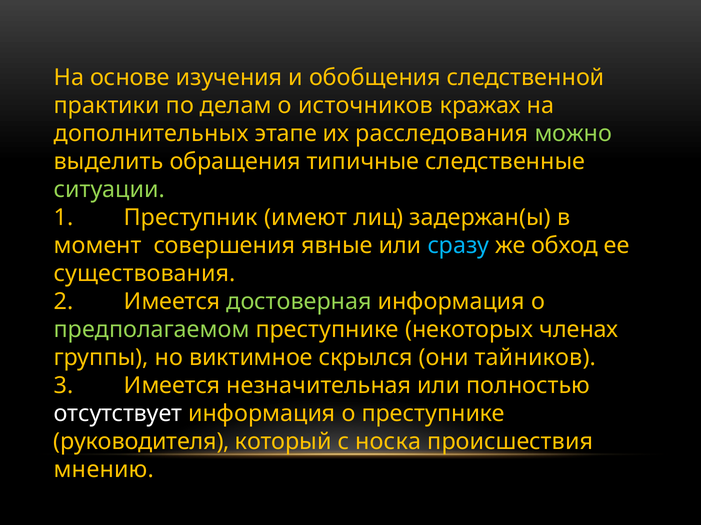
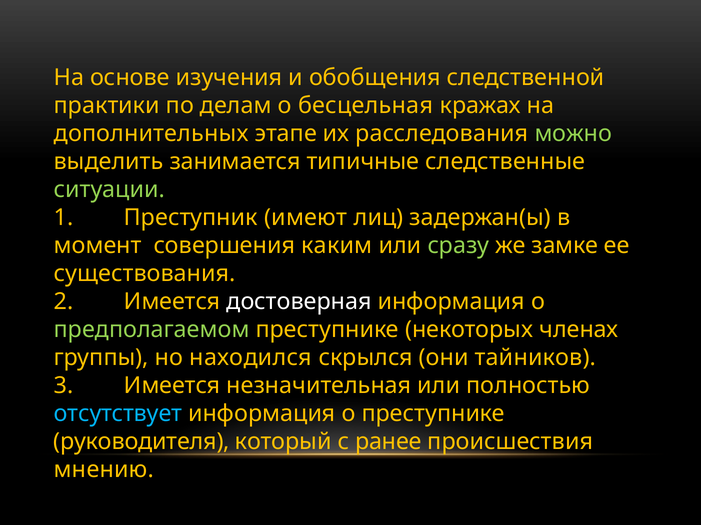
источников: источников -> бесцельная (366, 106)
обращения: обращения -> занимается (235, 162)
явные: явные -> каким (337, 246)
сразу colour: light blue -> light green (458, 246)
обход: обход -> замке (565, 246)
достоверная colour: light green -> white (299, 302)
виктимное: виктимное -> находился (251, 358)
отсутствует colour: white -> light blue (118, 414)
носка: носка -> ранее (388, 442)
